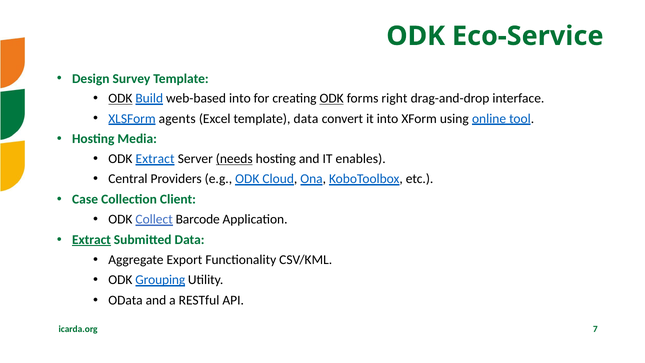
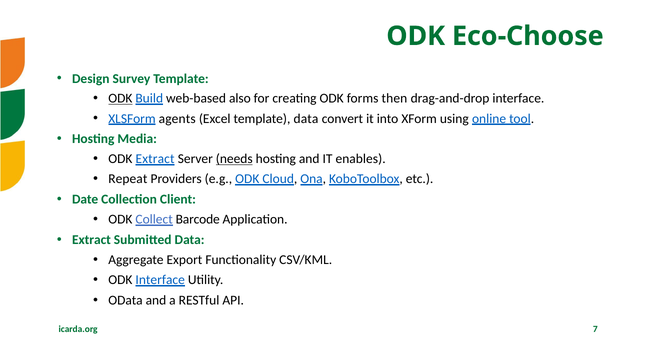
Eco-Service: Eco-Service -> Eco-Choose (528, 36)
web-based into: into -> also (240, 98)
ODK underline: present -> none (332, 98)
right: right -> then (394, 98)
Central: Central -> Repeat (128, 179)
Case: Case -> Date (85, 199)
Extract underline: present -> none (91, 240)
ODK Grouping: Grouping -> Interface (160, 280)
